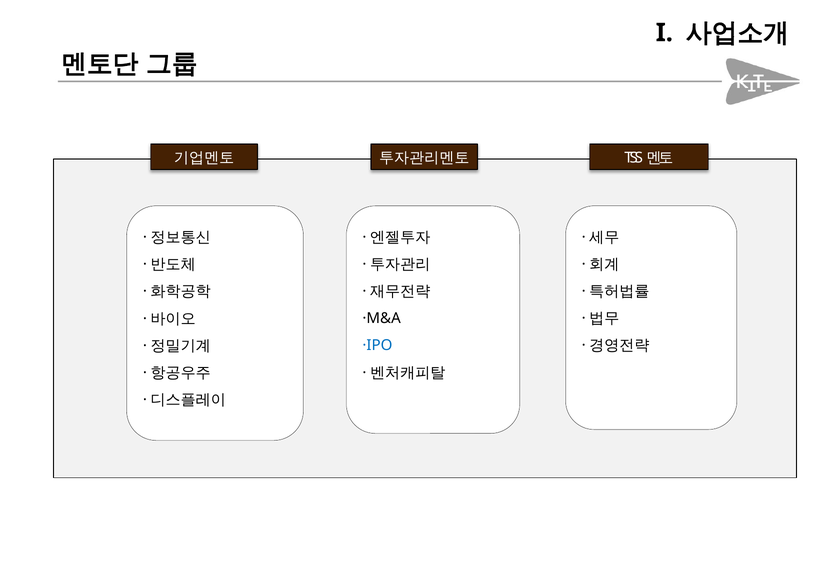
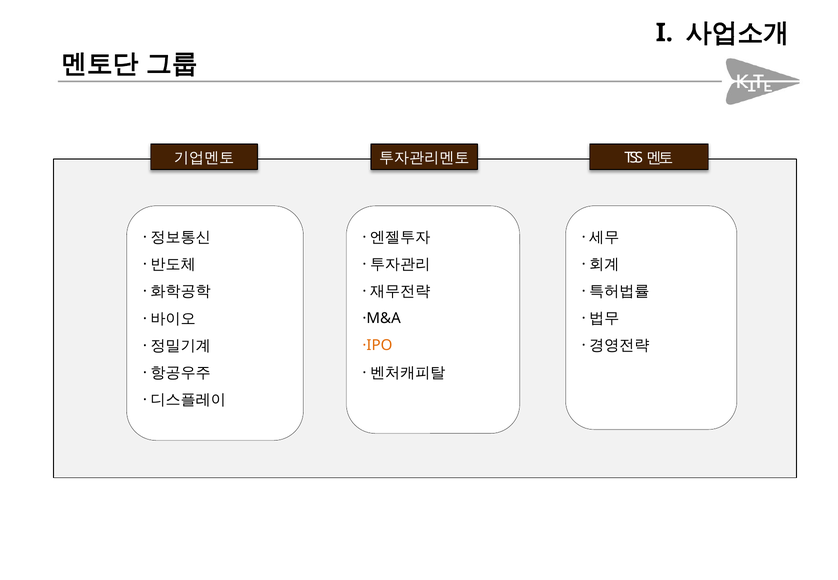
·IPO colour: blue -> orange (377, 346)
